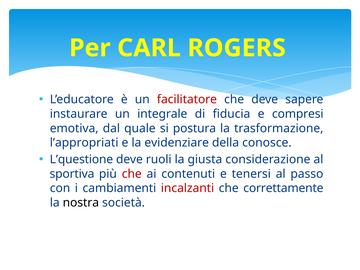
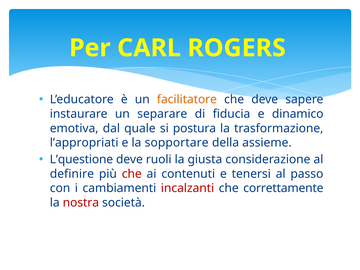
facilitatore colour: red -> orange (187, 99)
integrale: integrale -> separare (162, 114)
compresi: compresi -> dinamico (298, 114)
evidenziare: evidenziare -> sopportare (177, 143)
conosce: conosce -> assieme (267, 143)
sportiva: sportiva -> definire (72, 174)
nostra colour: black -> red (81, 203)
